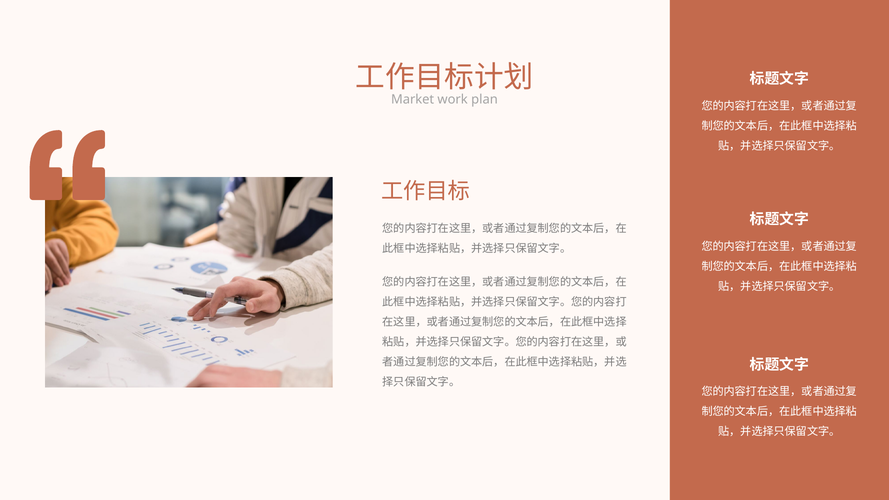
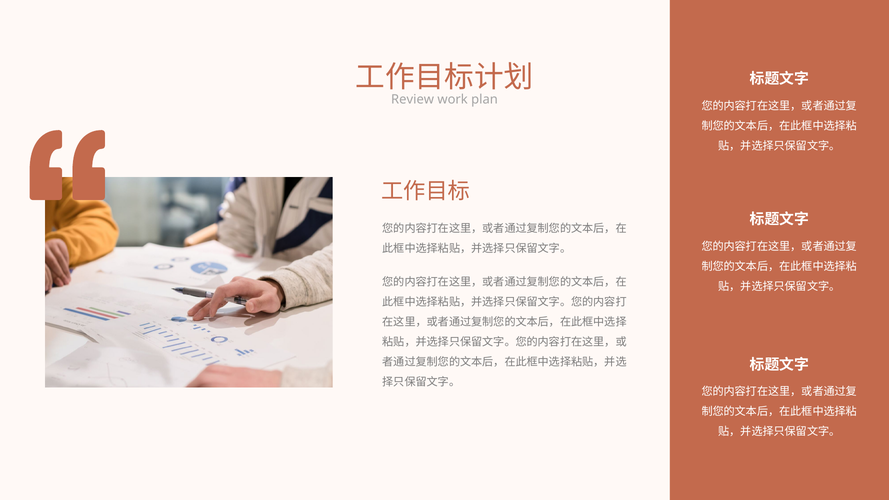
Market: Market -> Review (413, 100)
